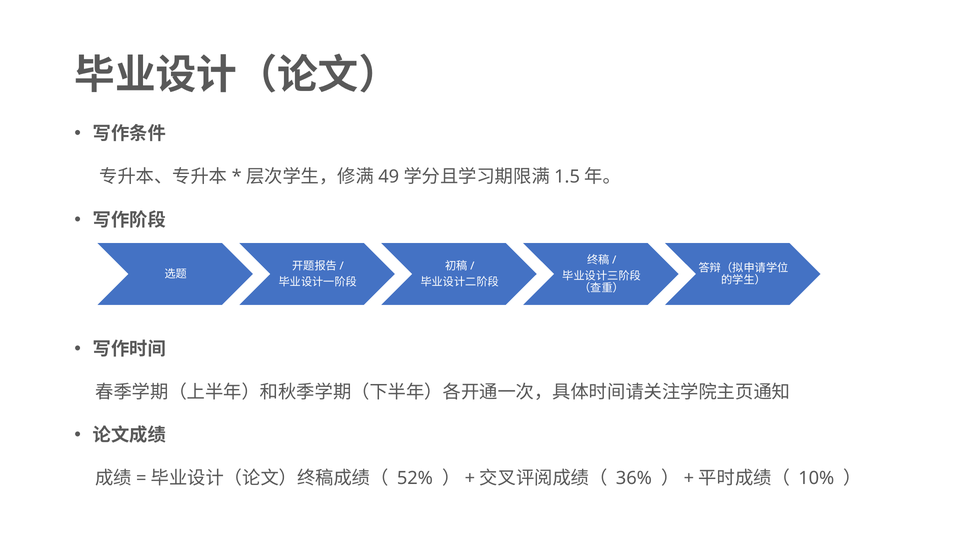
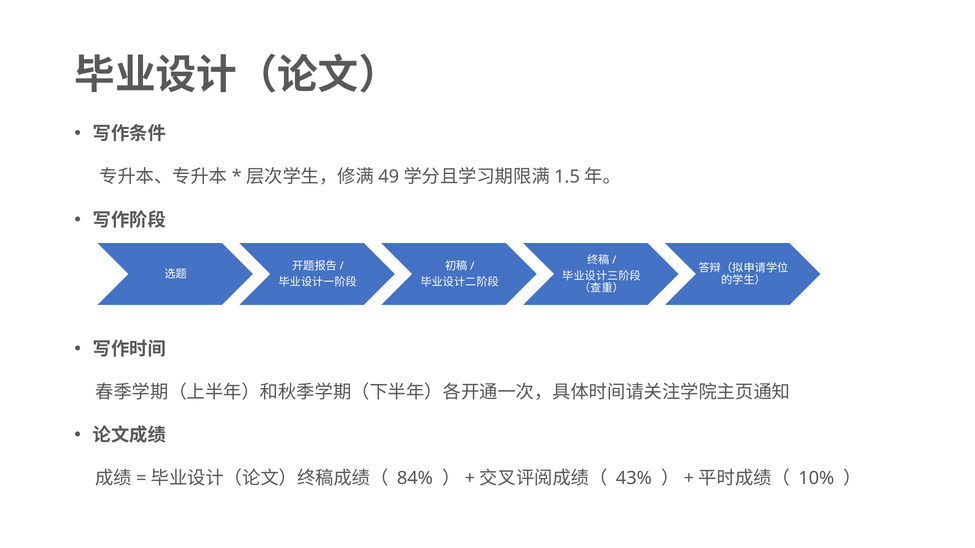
52%: 52% -> 84% (415, 479)
36%: 36% -> 43% (634, 479)
